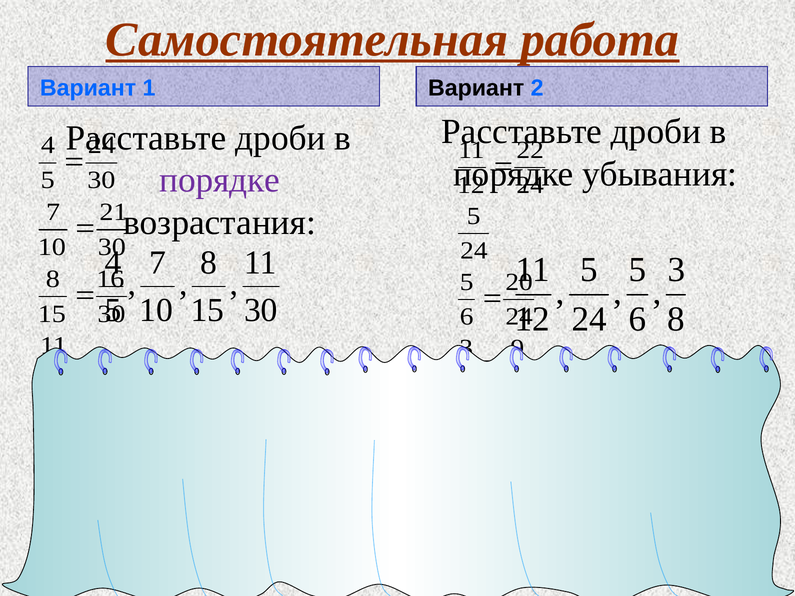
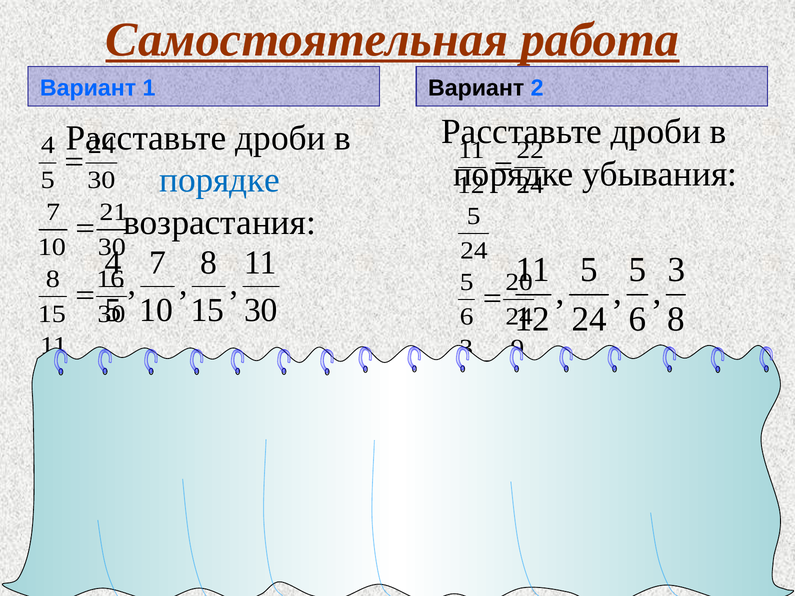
порядке colour: purple -> blue (220, 180)
